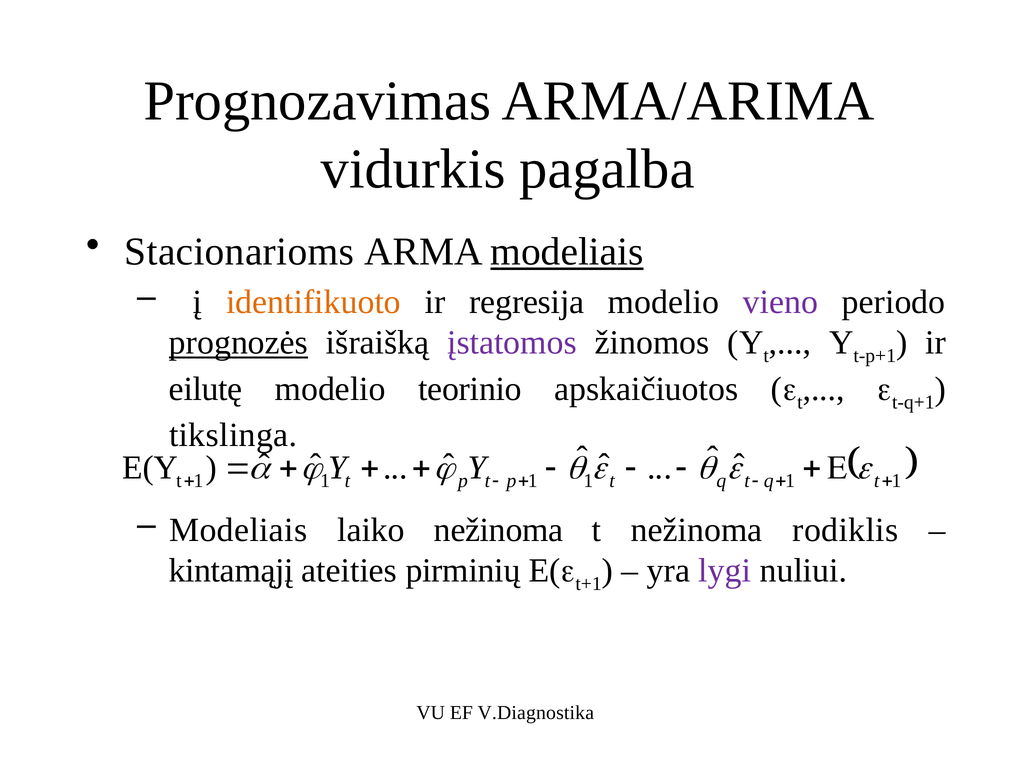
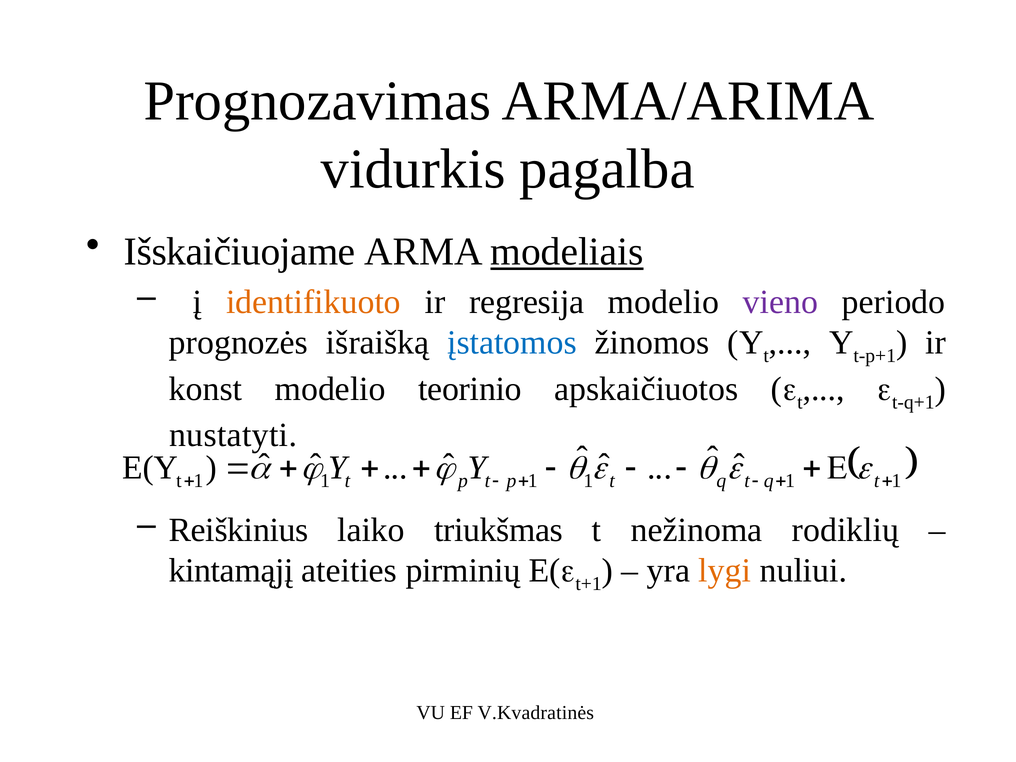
Stacionarioms: Stacionarioms -> Išskaičiuojame (240, 252)
prognozės underline: present -> none (239, 343)
įstatomos colour: purple -> blue (512, 343)
eilutę: eilutę -> konst (206, 389)
tikslinga: tikslinga -> nustatyti (233, 435)
Modeliais: Modeliais -> Reiškinius (239, 530)
laiko nežinoma: nežinoma -> triukšmas (499, 530)
rodiklis: rodiklis -> rodiklių (846, 530)
lygi colour: purple -> orange (725, 571)
V.Diagnostika: V.Diagnostika -> V.Kvadratinės (536, 713)
